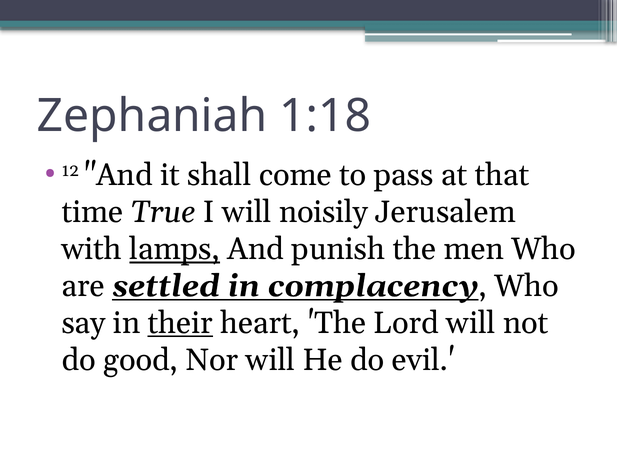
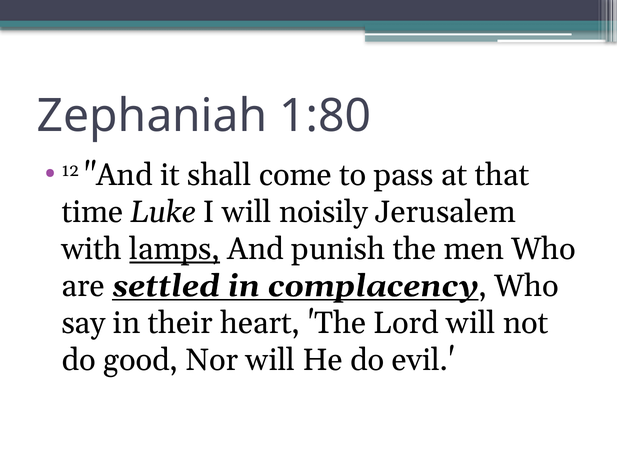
1:18: 1:18 -> 1:80 (325, 116)
True: True -> Luke (163, 212)
their underline: present -> none (180, 324)
